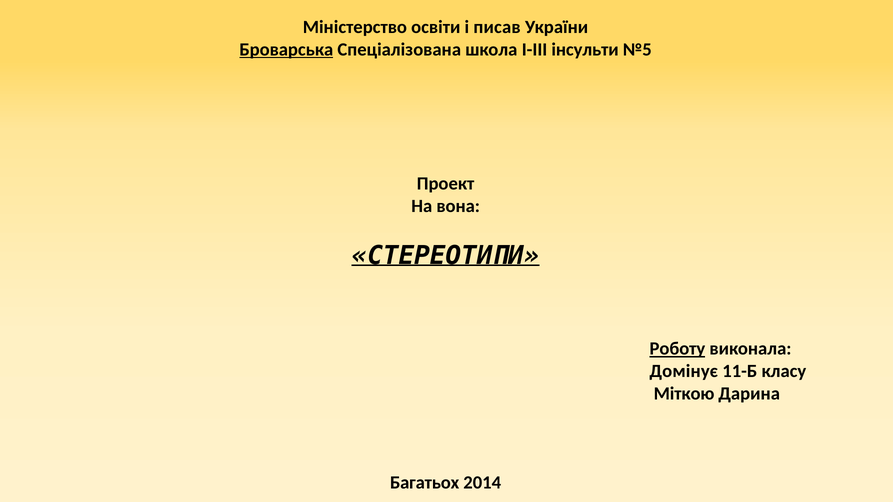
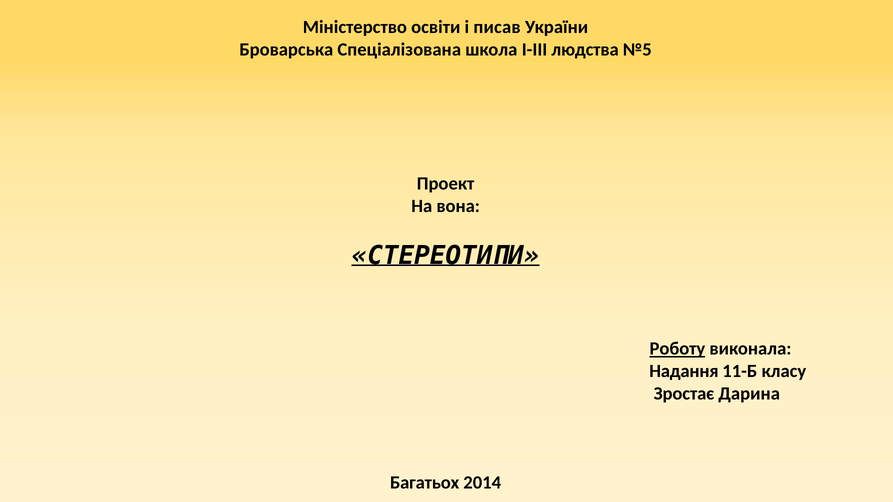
Броварська underline: present -> none (286, 50)
інсульти: інсульти -> людства (585, 50)
Домінує: Домінує -> Надання (684, 371)
Міткою: Міткою -> Зростає (684, 394)
